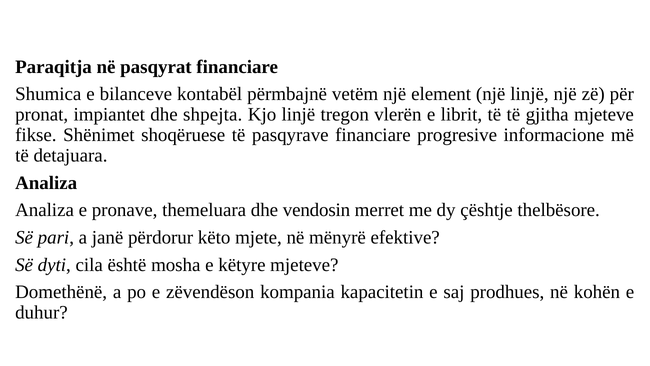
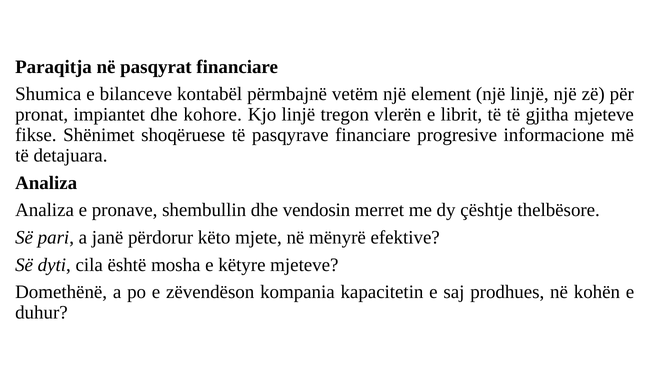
shpejta: shpejta -> kohore (213, 115)
themeluara: themeluara -> shembullin (204, 210)
